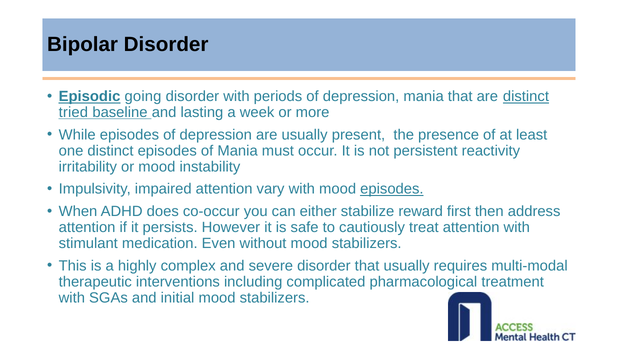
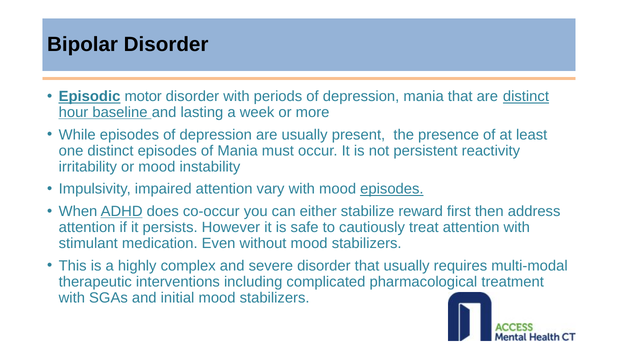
going: going -> motor (143, 97)
tried: tried -> hour (73, 113)
ADHD underline: none -> present (122, 212)
